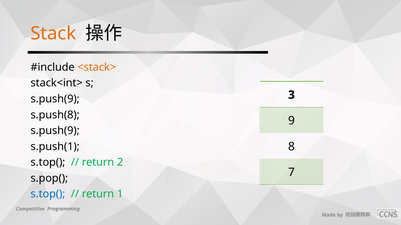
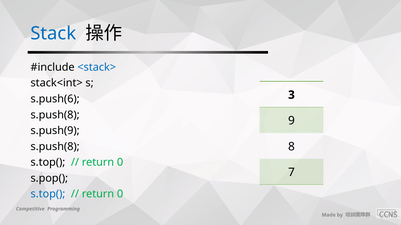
Stack colour: orange -> blue (53, 34)
<stack> colour: orange -> blue (97, 67)
s.push(9: s.push(9 -> s.push(6 (55, 99)
s.push(1: s.push(1 -> s.push(8 (55, 147)
2: 2 -> 0 (120, 163)
1: 1 -> 0 (120, 195)
